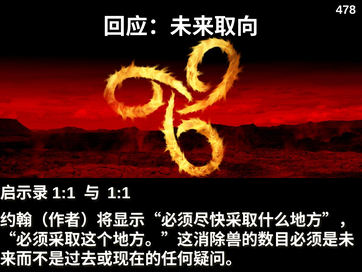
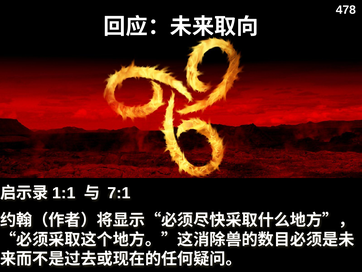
1:1: 1:1 -> 7:1 (119, 193)
